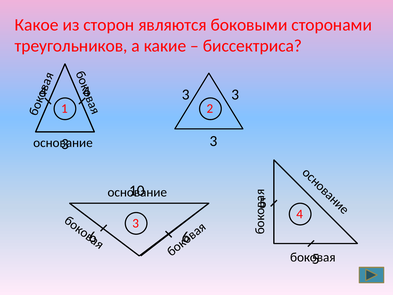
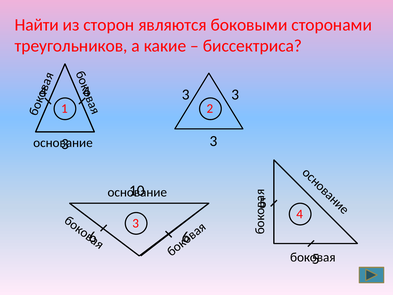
Какое: Какое -> Найти (37, 25)
